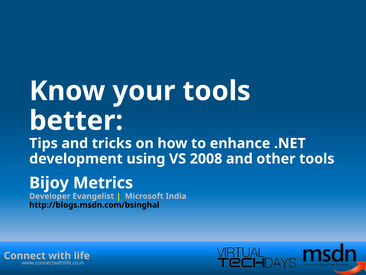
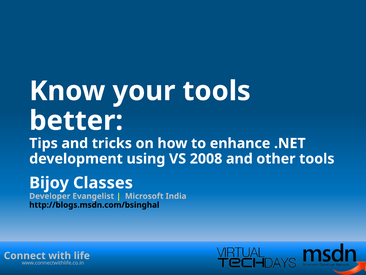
Metrics: Metrics -> Classes (103, 183)
